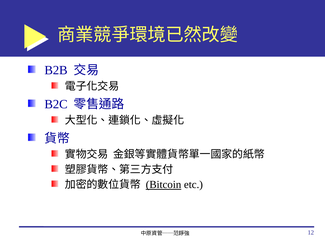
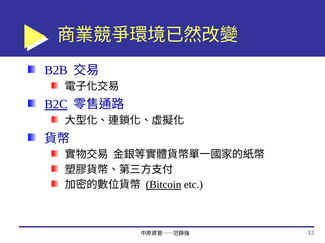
B2C underline: none -> present (56, 105)
